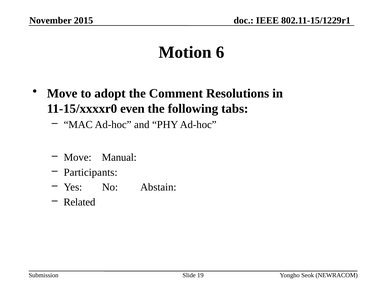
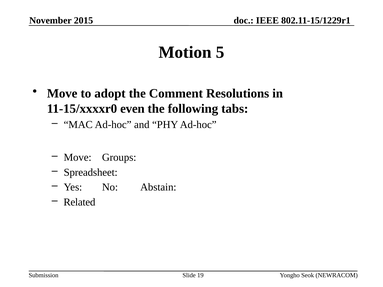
6: 6 -> 5 (220, 52)
Manual: Manual -> Groups (119, 158)
Participants: Participants -> Spreadsheet (91, 172)
